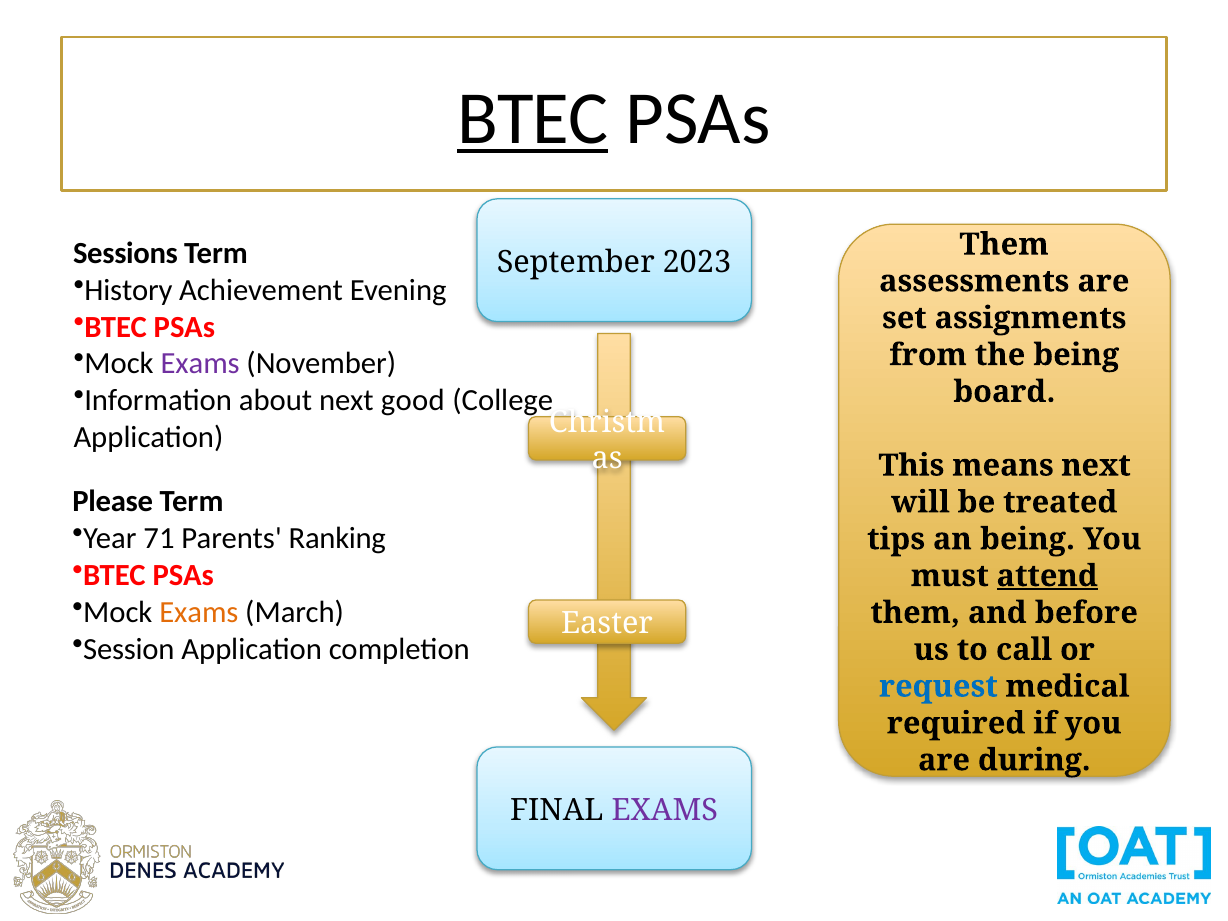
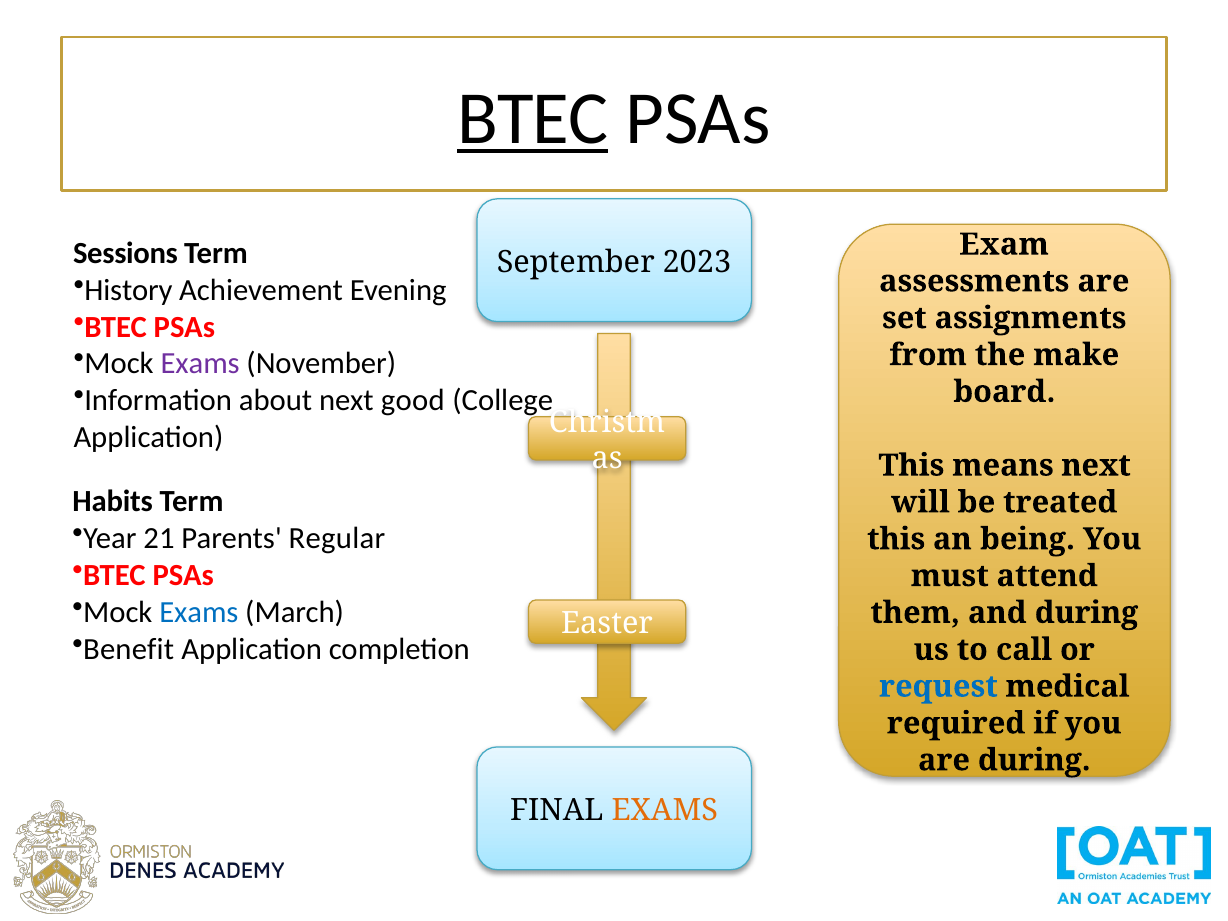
Them: Them -> Exam (1004, 244)
the being: being -> make (1076, 355)
Please: Please -> Habits (113, 502)
71: 71 -> 21 (159, 539)
Ranking: Ranking -> Regular (337, 539)
tips: tips -> this (896, 539)
attend underline: present -> none (1047, 576)
Exams colour: orange -> blue (199, 612)
and before: before -> during (1087, 613)
Session: Session -> Benefit (129, 649)
EXAMS colour: purple -> orange (665, 810)
